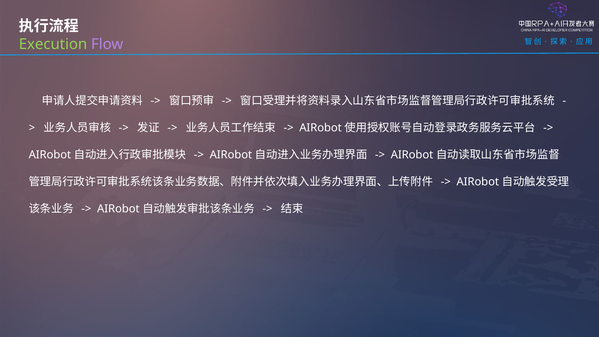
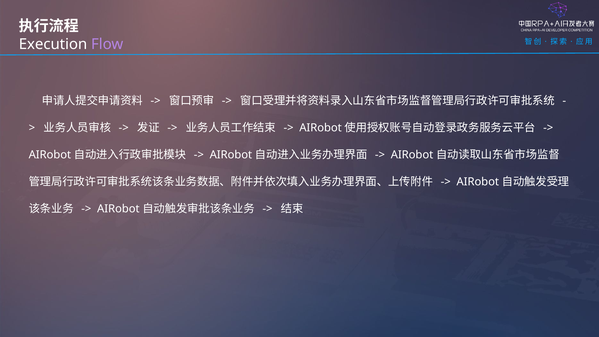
Execution colour: light green -> white (53, 44)
